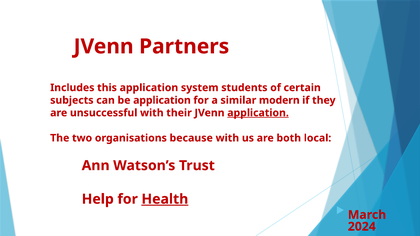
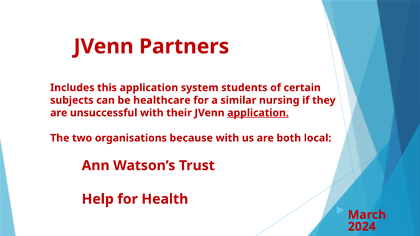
be application: application -> healthcare (162, 100)
modern: modern -> nursing (279, 100)
Health underline: present -> none (165, 199)
